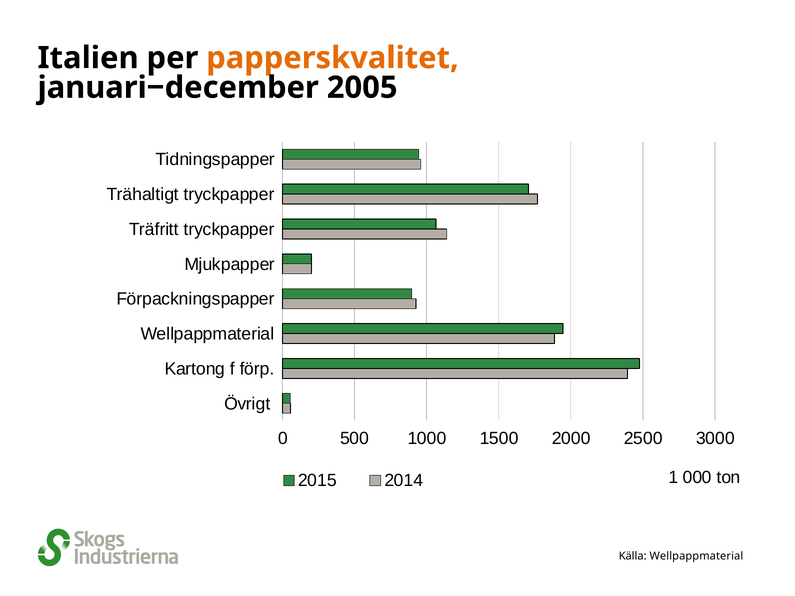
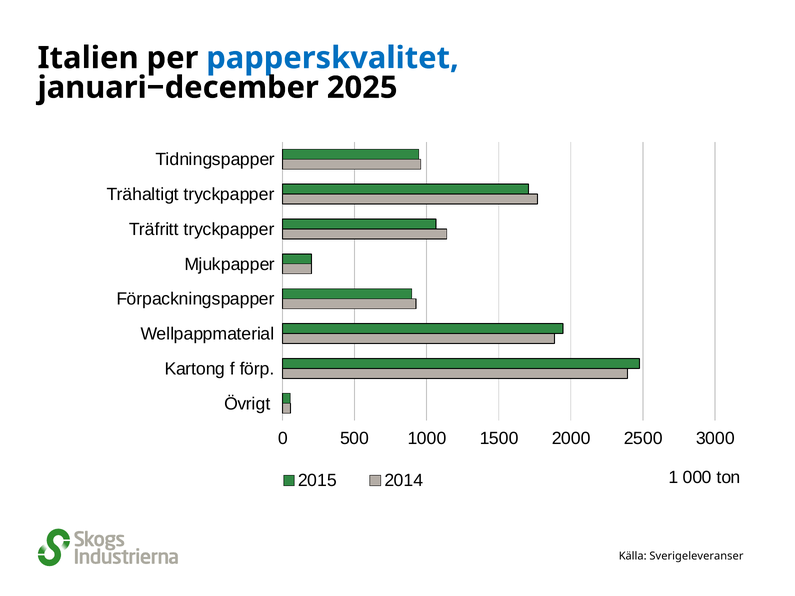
papperskvalitet colour: orange -> blue (333, 58)
2005: 2005 -> 2025 (362, 88)
Källa Wellpappmaterial: Wellpappmaterial -> Sverigeleveranser (696, 556)
